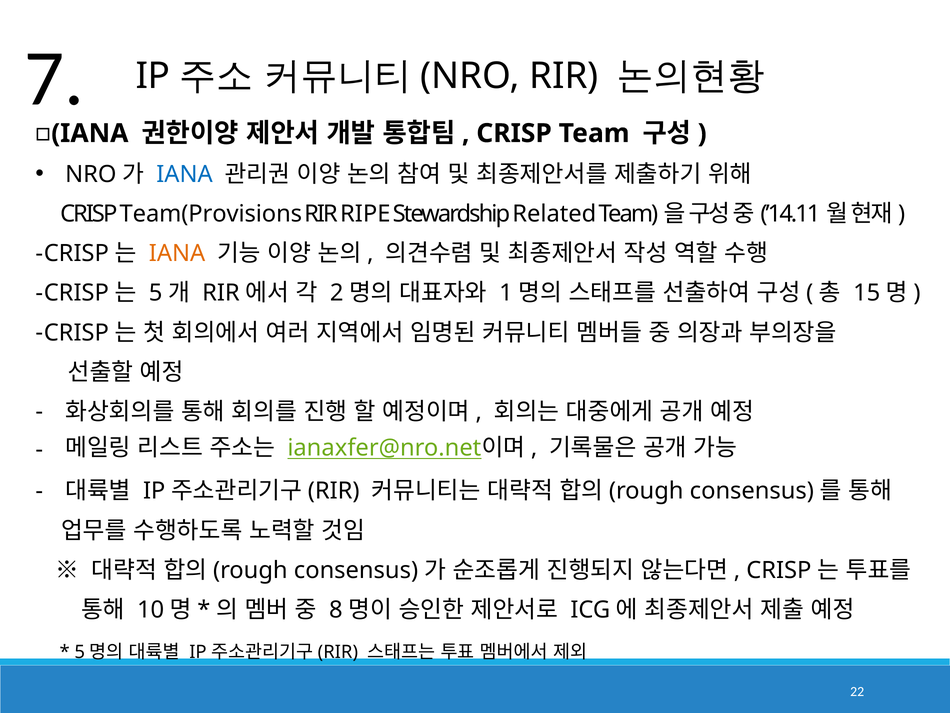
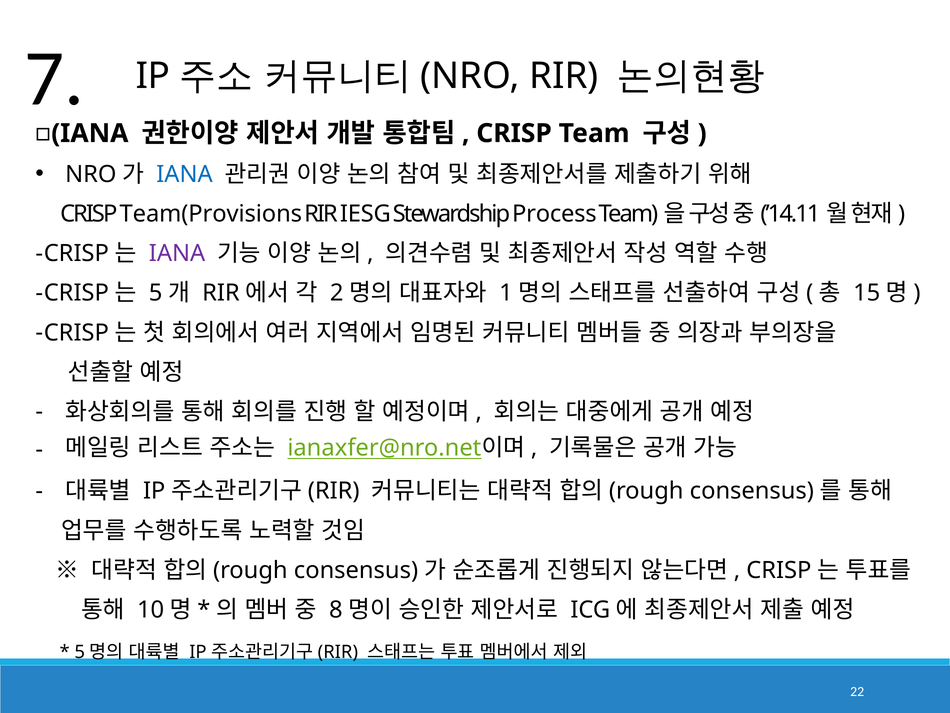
RIPE: RIPE -> IESG (365, 214)
Related: Related -> Process (554, 214)
IANA colour: orange -> purple (177, 253)
